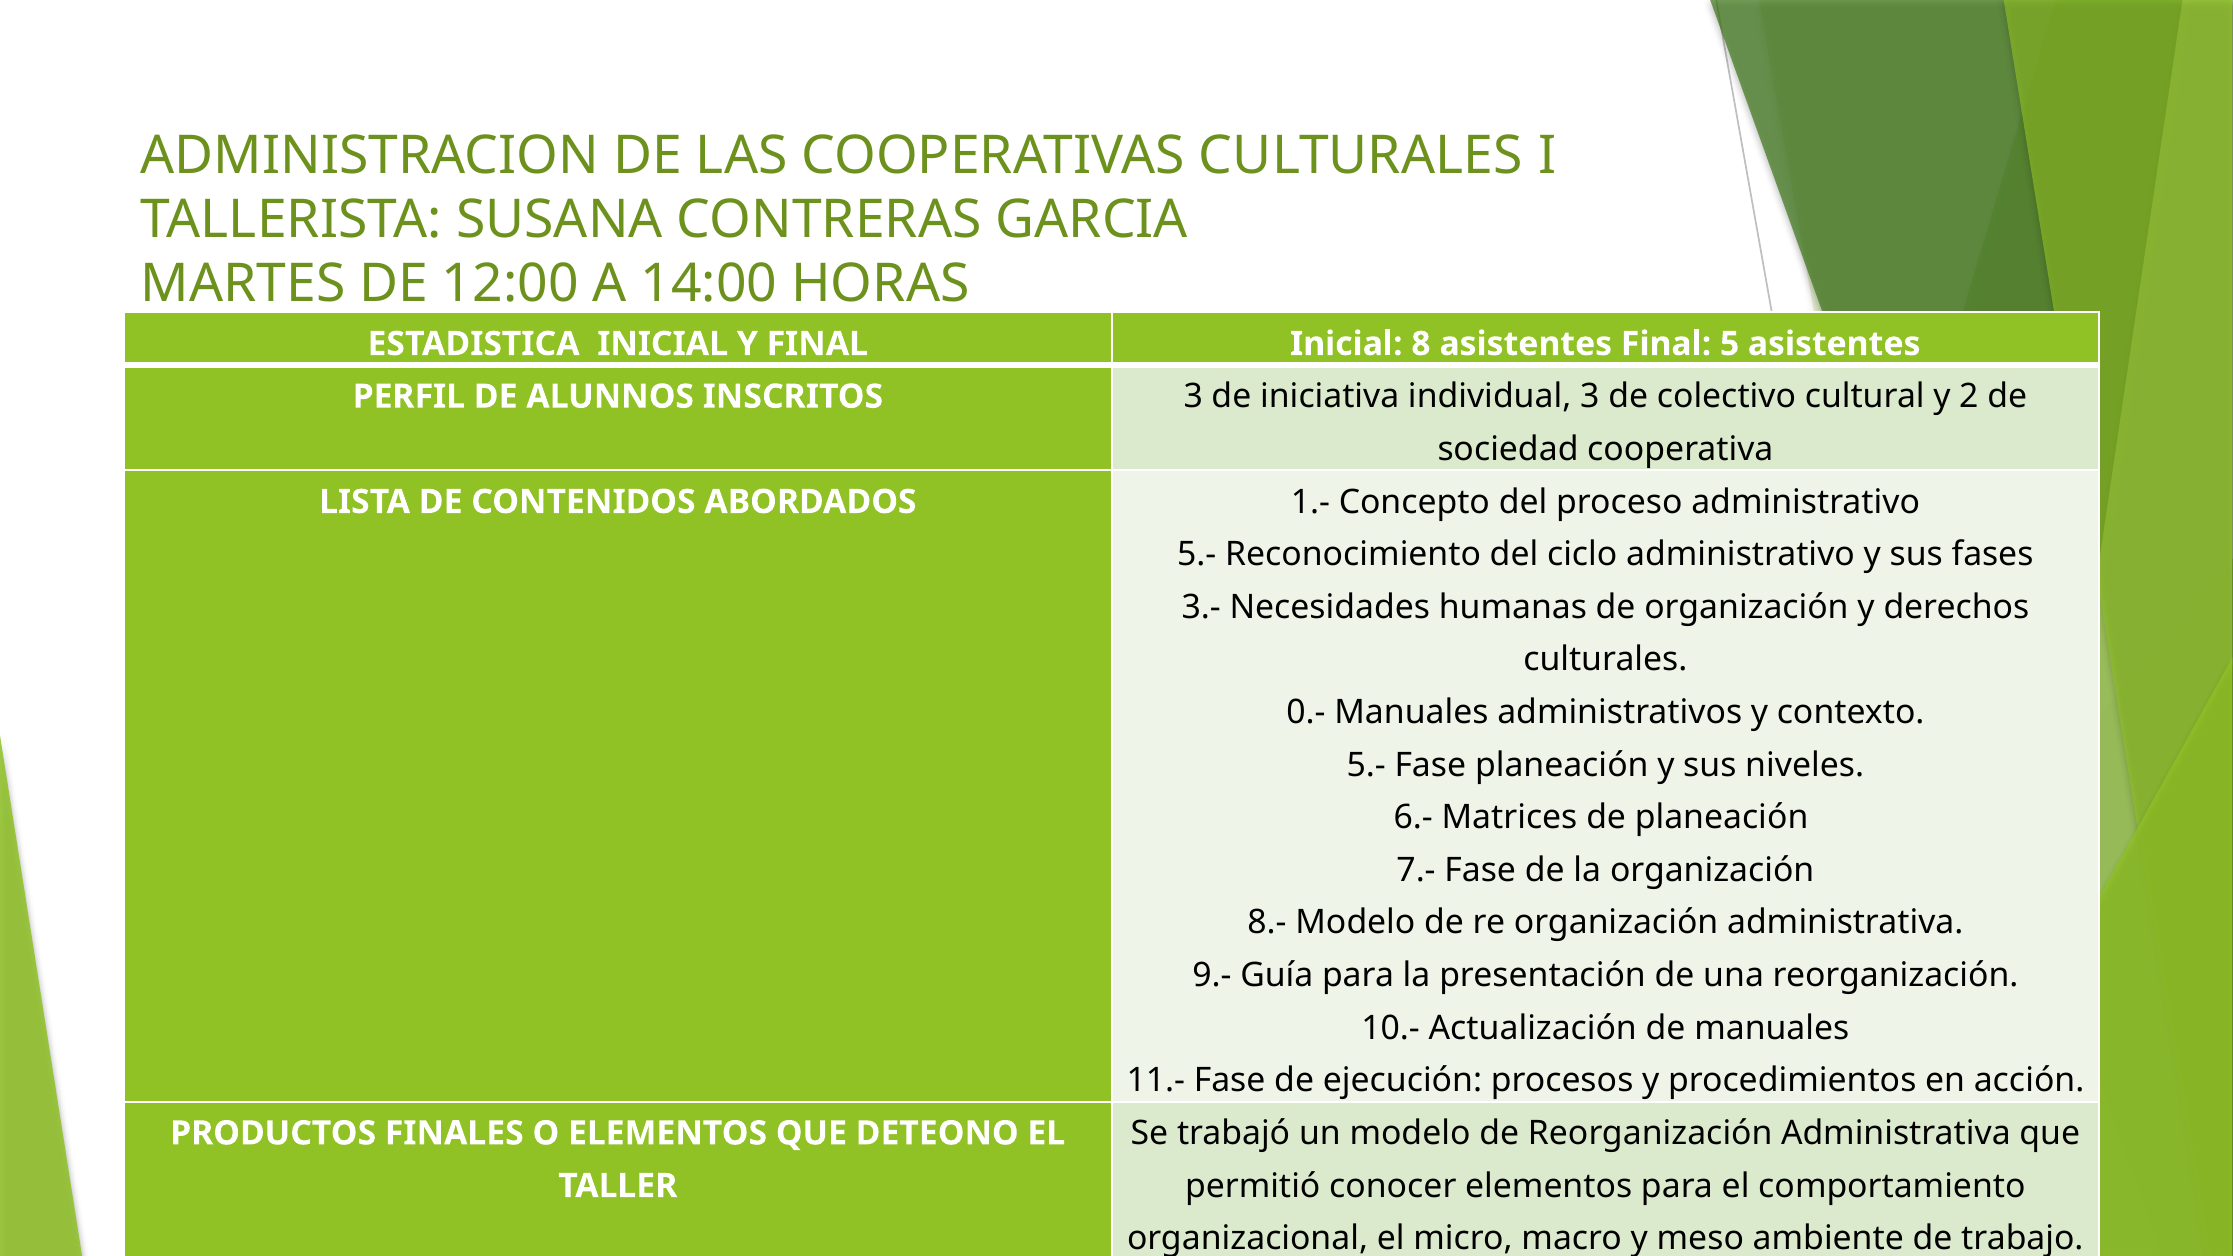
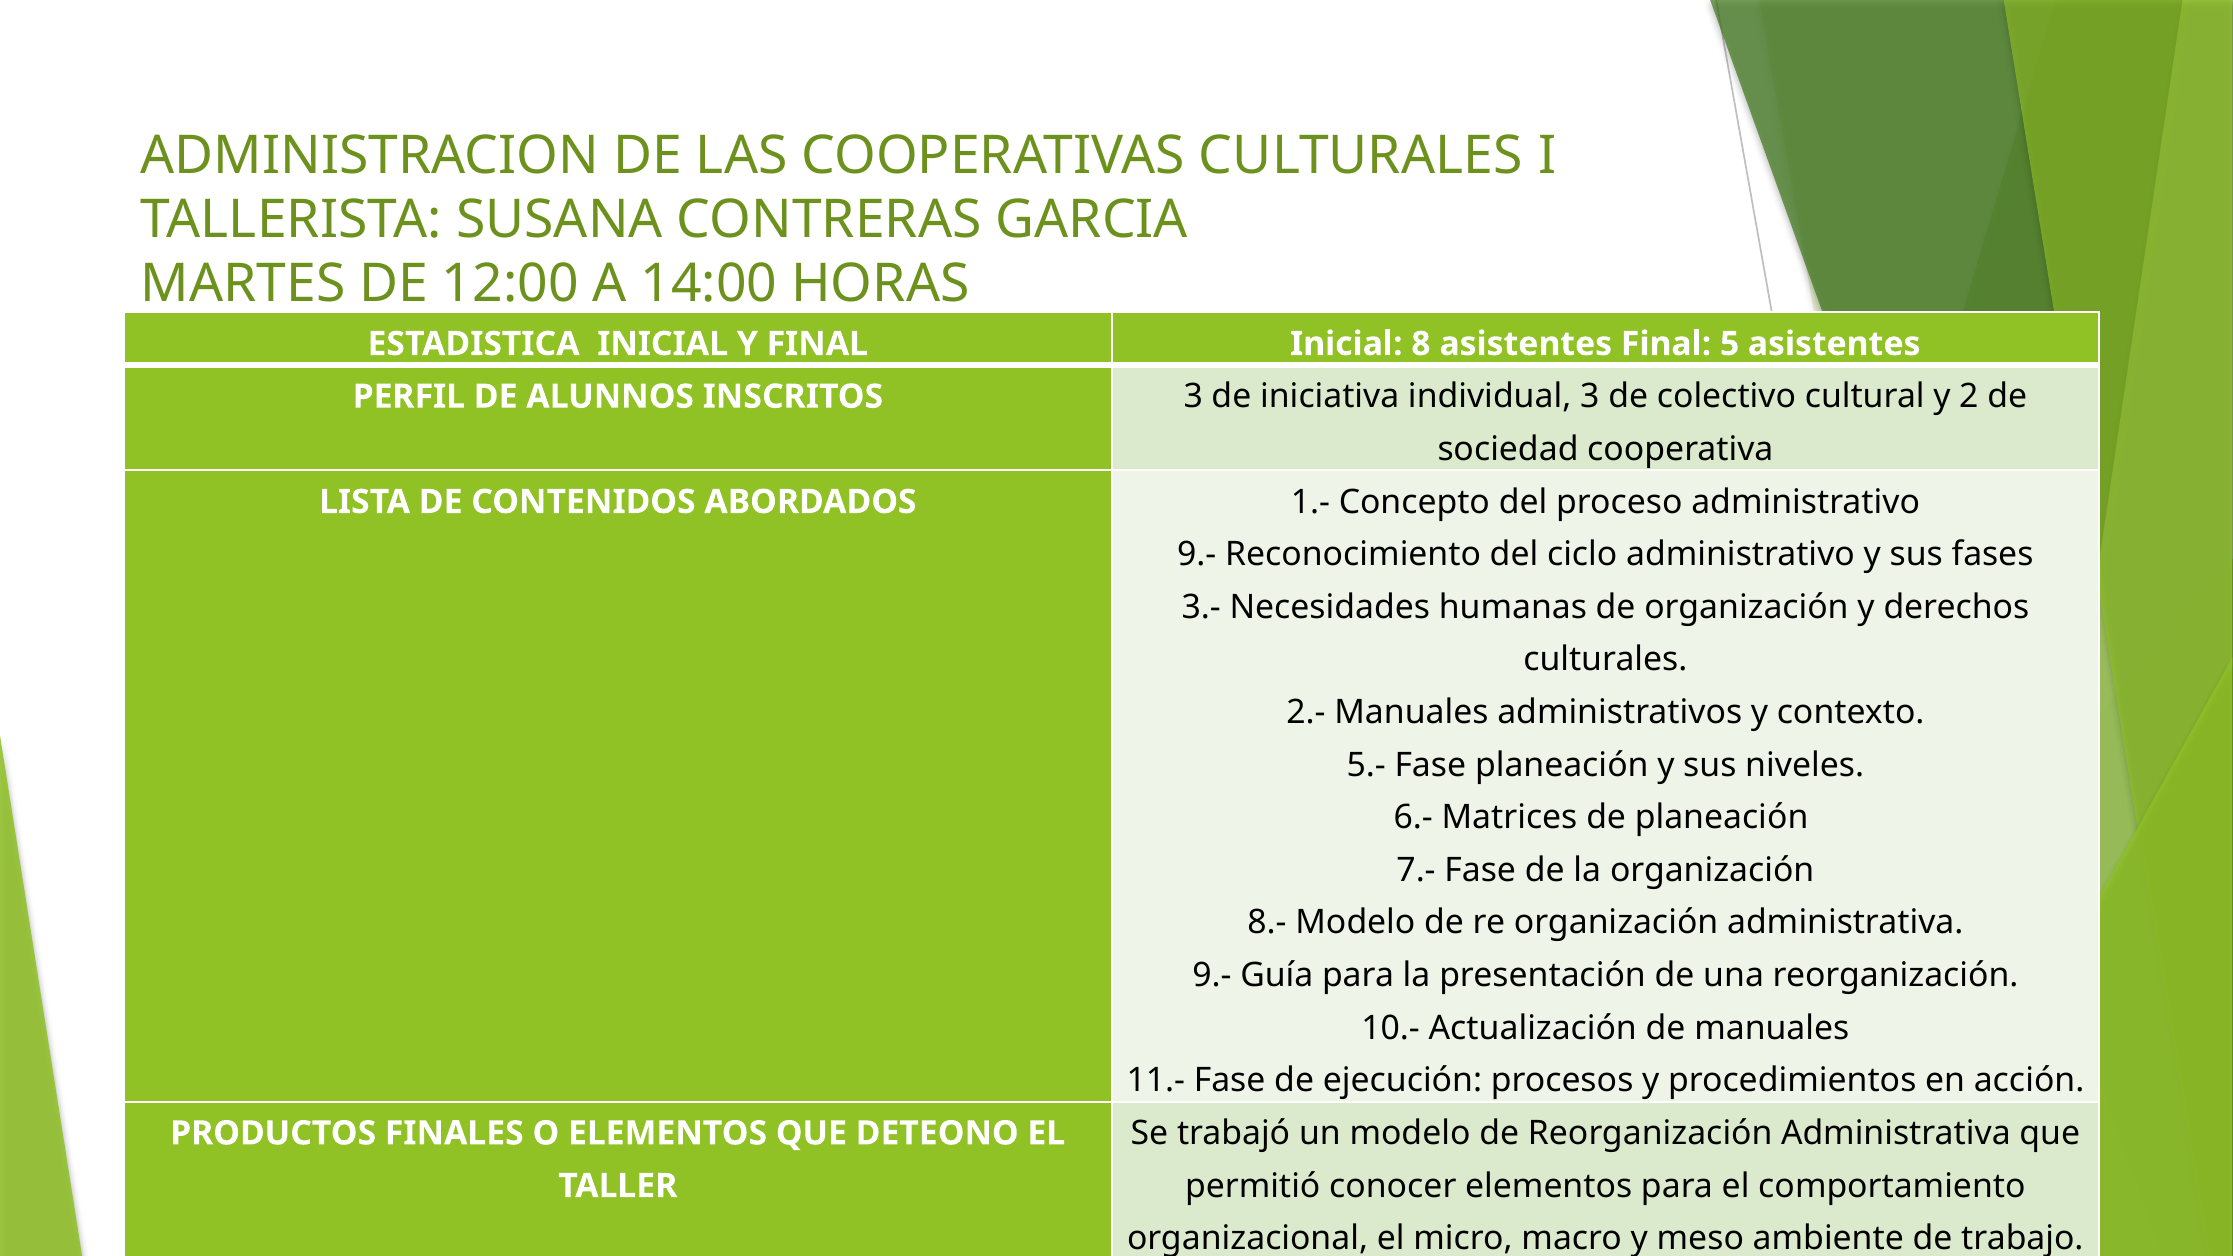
5.-: 5.- -> 9.- (1197, 555)
0.-: 0.- -> 2.- (1306, 712)
